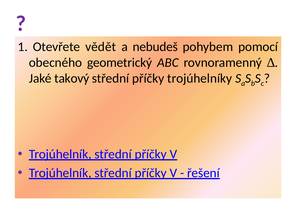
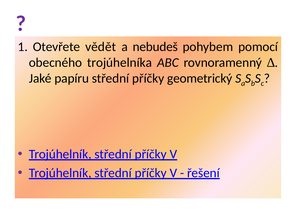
geometrický: geometrický -> trojúhelníka (119, 63)
takový: takový -> papíru (72, 78)
trojúhelníky: trojúhelníky -> geometrický (200, 78)
